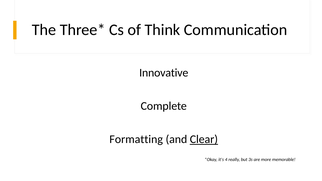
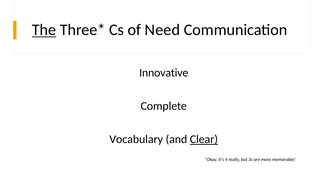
The underline: none -> present (44, 30)
Think: Think -> Need (162, 30)
Formatting: Formatting -> Vocabulary (136, 139)
